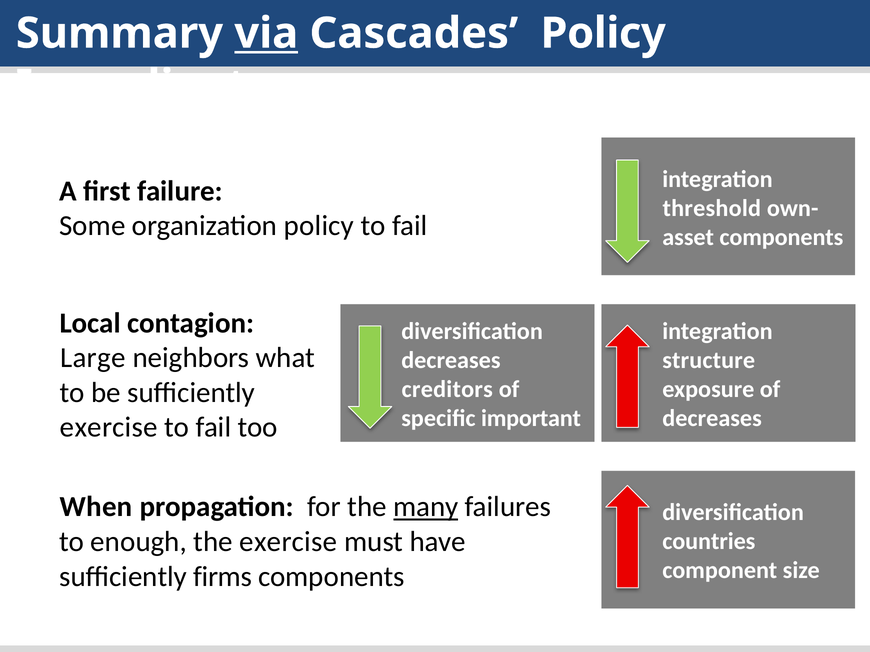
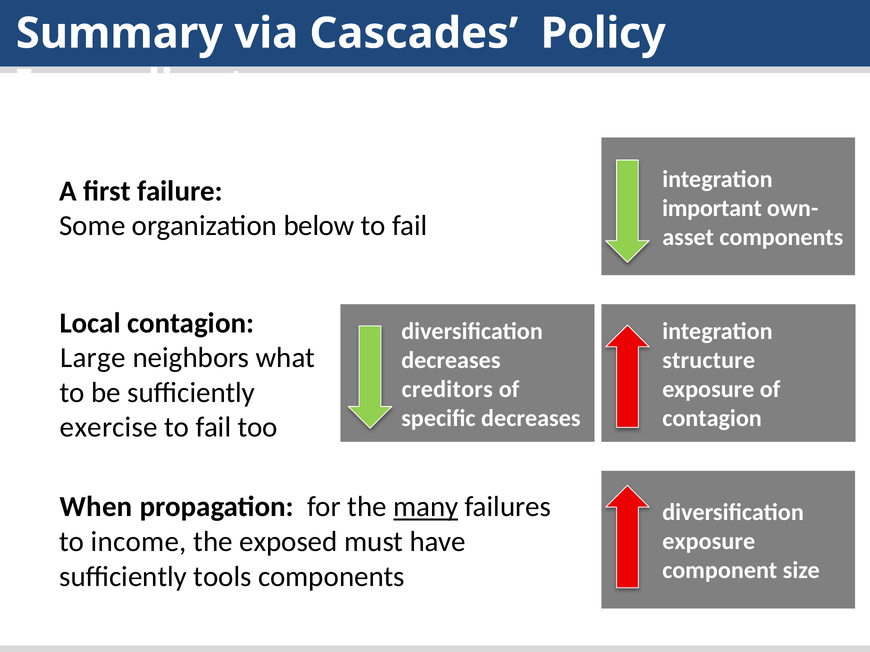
via underline: present -> none (266, 33)
threshold: threshold -> important (712, 208)
organization policy: policy -> below (319, 226)
specific important: important -> decreases (531, 419)
decreases: decreases -> contagion (712, 419)
enough: enough -> income (139, 542)
the exercise: exercise -> exposed (288, 542)
countries: countries -> exposure (709, 542)
firms: firms -> tools (222, 577)
